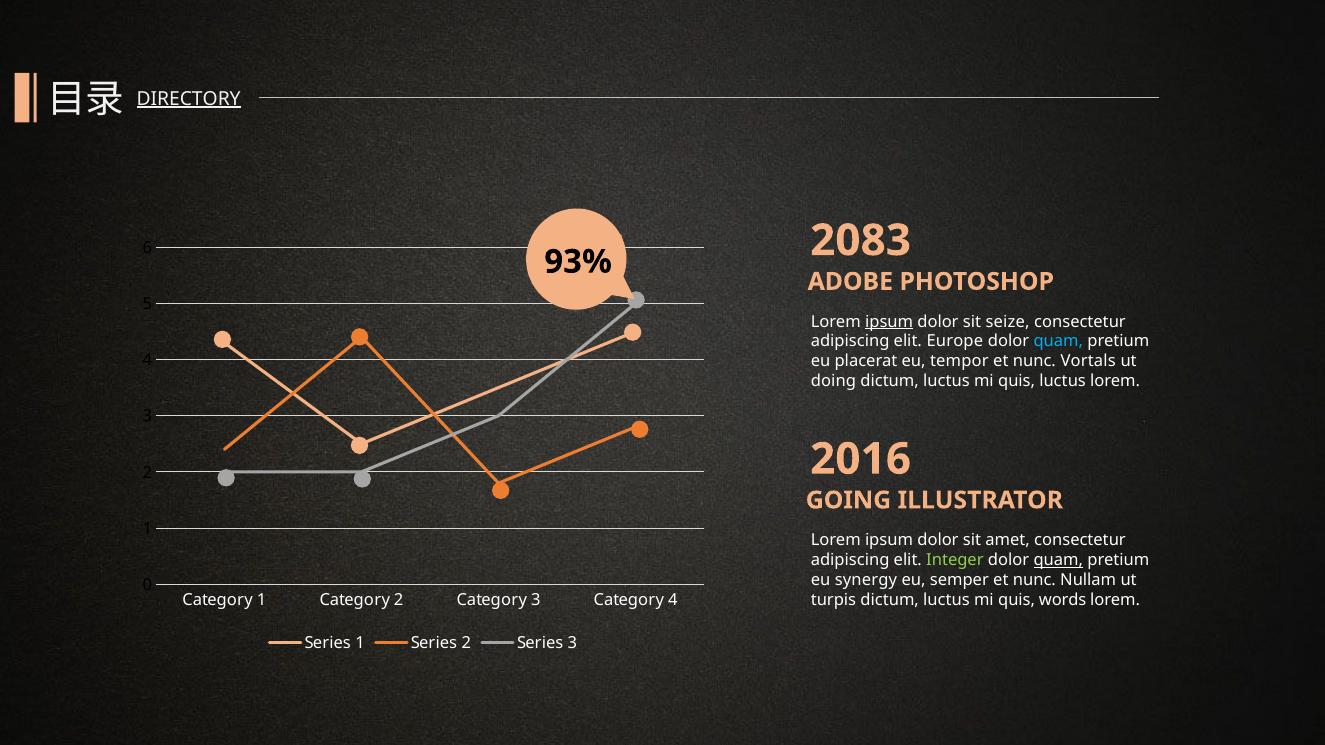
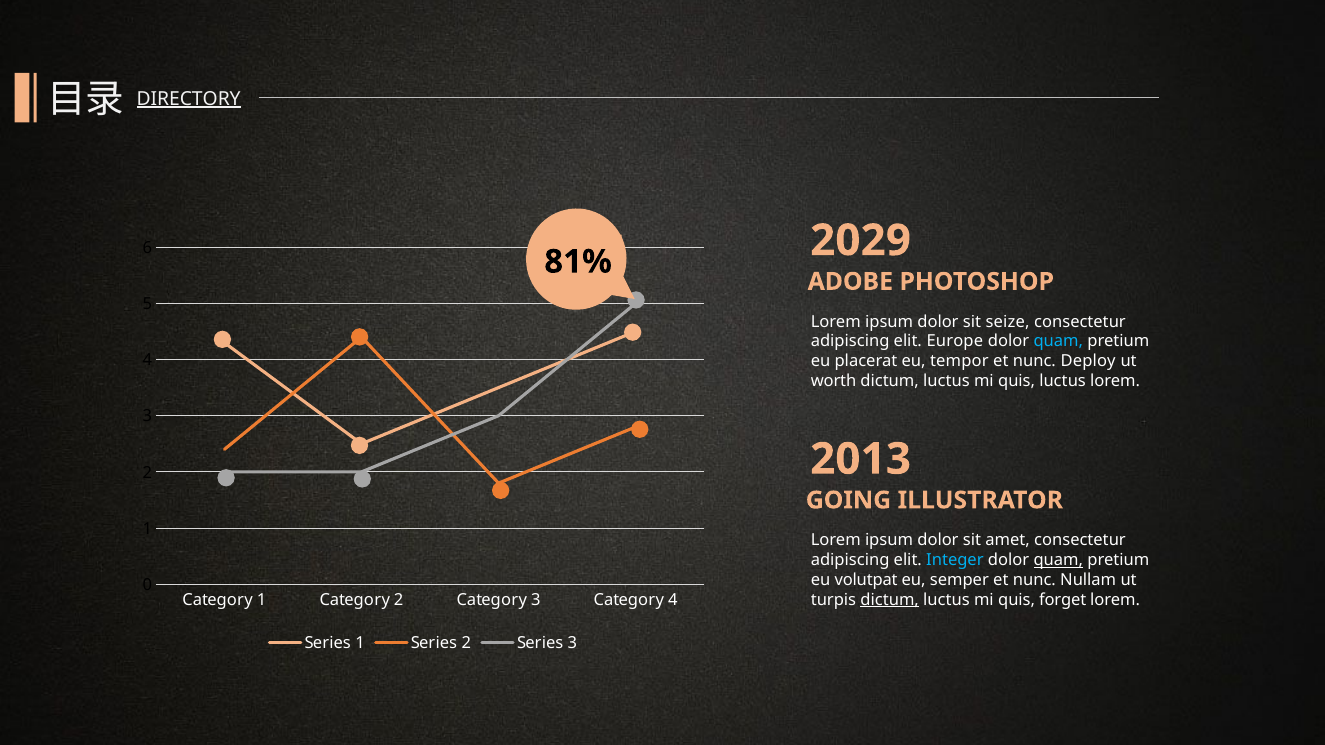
2083: 2083 -> 2029 (861, 241)
93%: 93% -> 81% (578, 262)
ipsum underline: present -> none (889, 322)
Vortals: Vortals -> Deploy (1088, 361)
doing: doing -> worth (834, 381)
2016: 2016 -> 2013 (861, 459)
Integer colour: light green -> light blue (955, 560)
synergy: synergy -> volutpat (866, 580)
dictum underline: none -> present (890, 600)
words: words -> forget (1063, 600)
